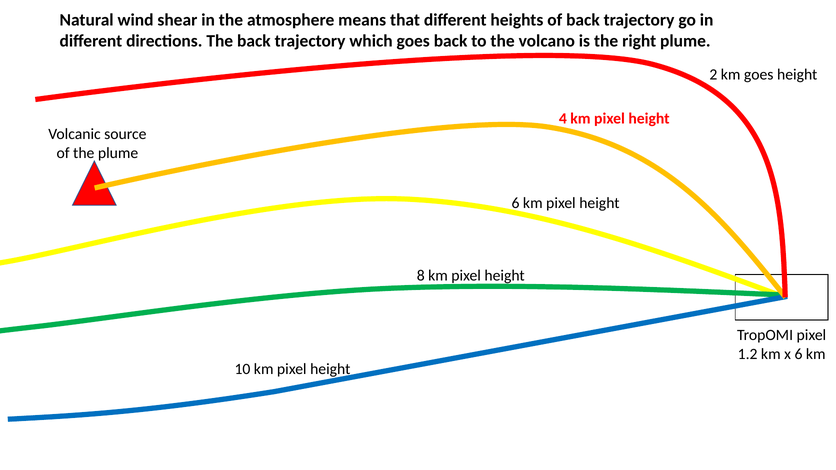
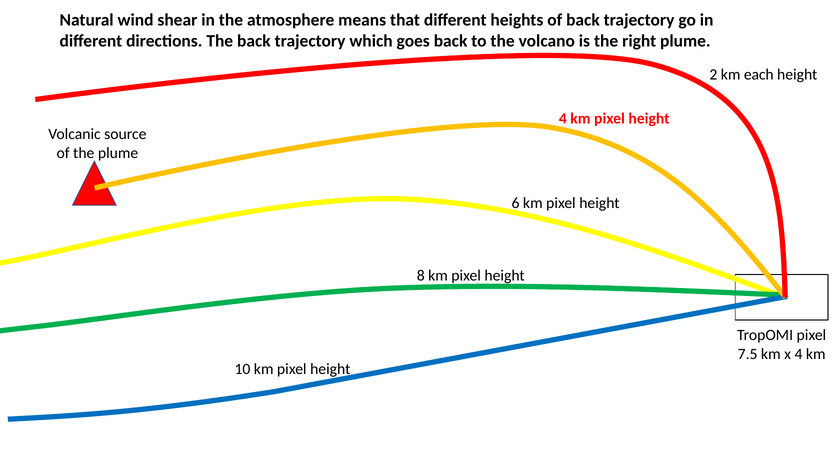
km goes: goes -> each (759, 74)
1.2: 1.2 -> 7.5 (748, 354)
x 6: 6 -> 4 (798, 354)
